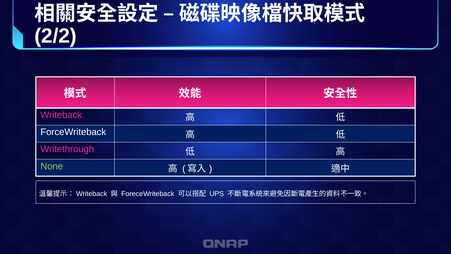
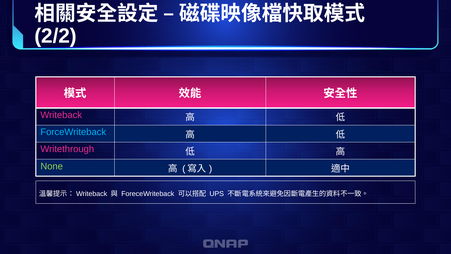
ForceWriteback colour: white -> light blue (73, 132)
